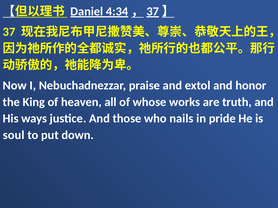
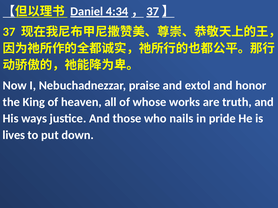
soul: soul -> lives (14, 135)
